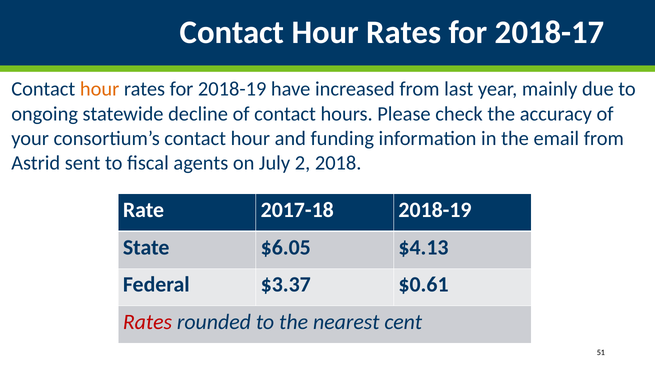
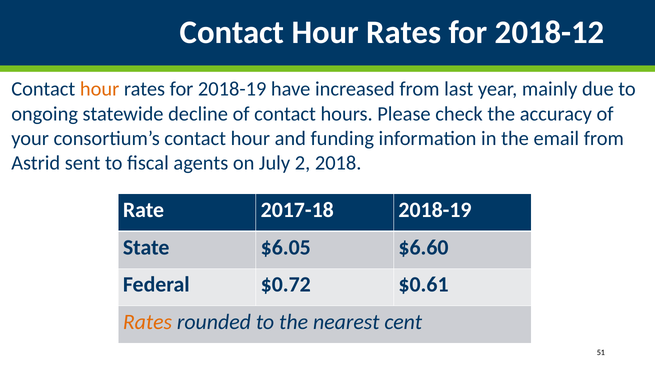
2018-17: 2018-17 -> 2018-12 (550, 33)
$4.13: $4.13 -> $6.60 (424, 247)
$3.37: $3.37 -> $0.72 (286, 284)
Rates colour: red -> orange (147, 321)
